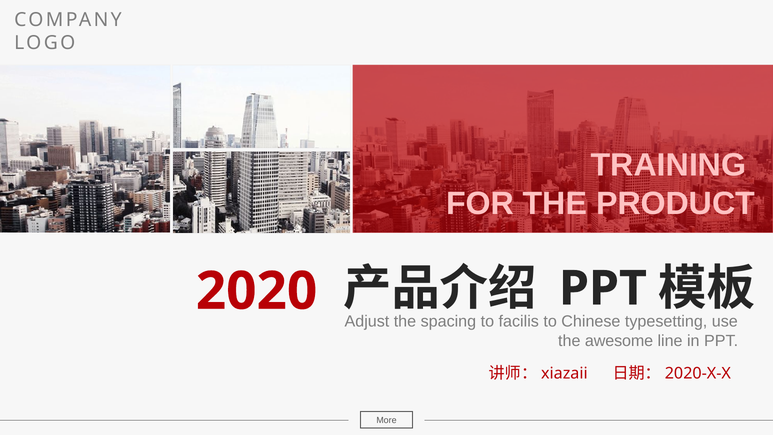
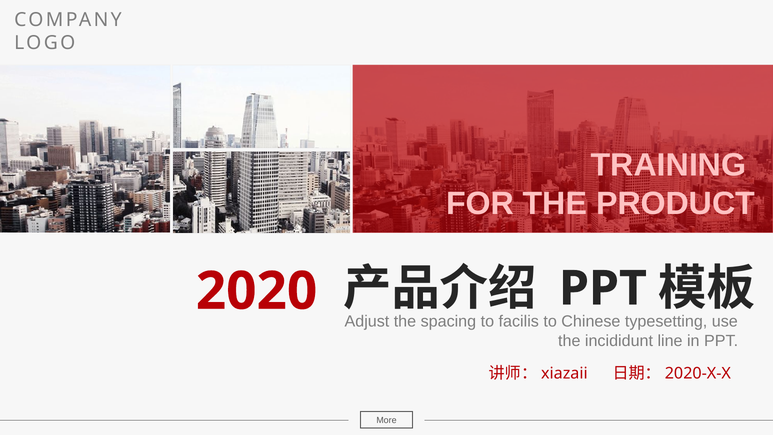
awesome: awesome -> incididunt (619, 341)
